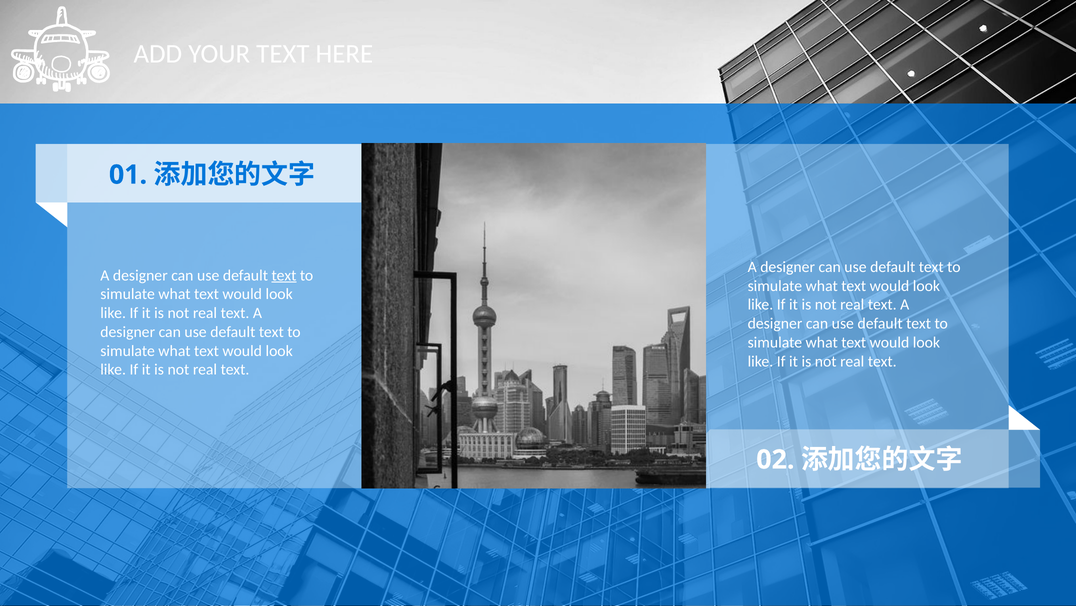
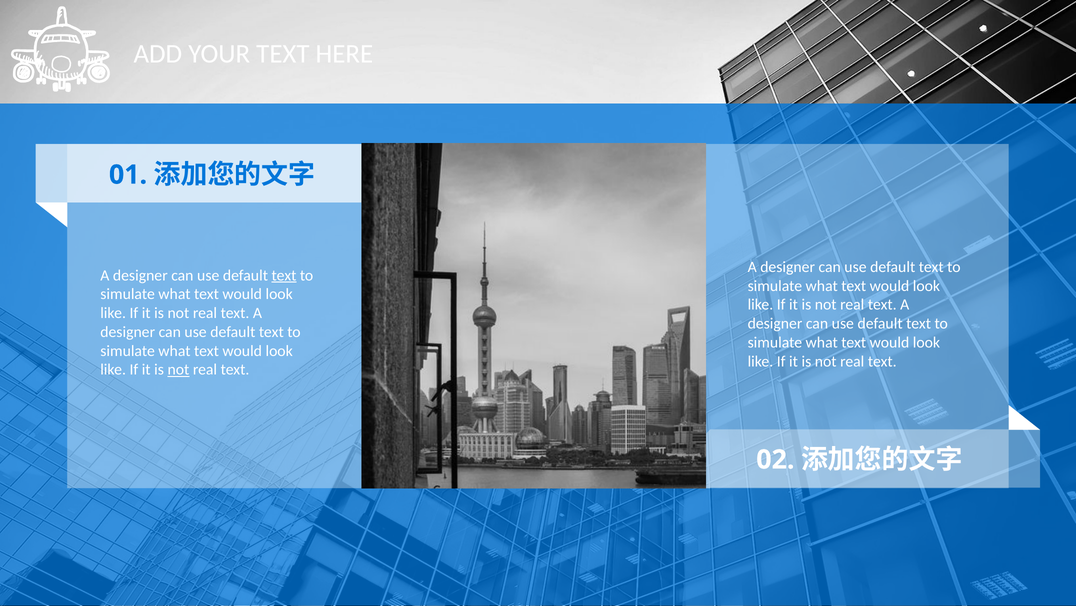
not underline: none -> present (178, 369)
